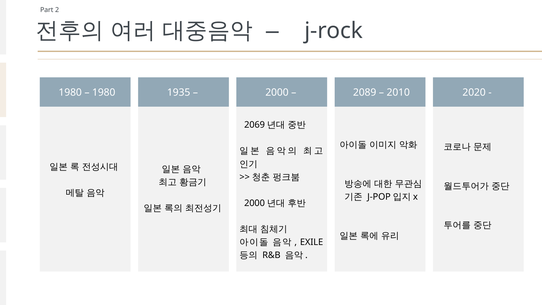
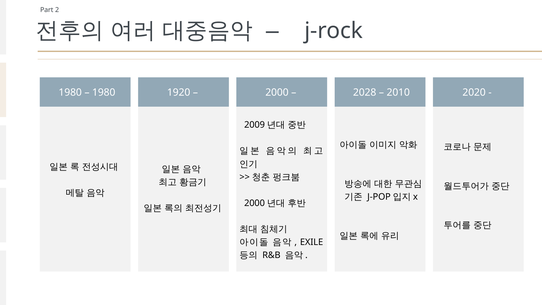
1935: 1935 -> 1920 (179, 92)
2089: 2089 -> 2028 (365, 92)
2069: 2069 -> 2009 (255, 125)
